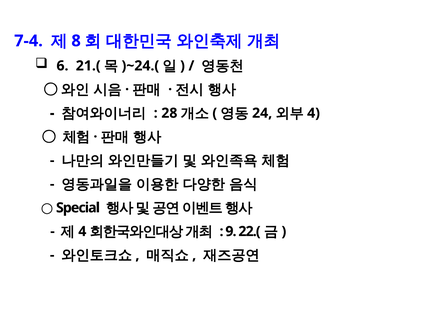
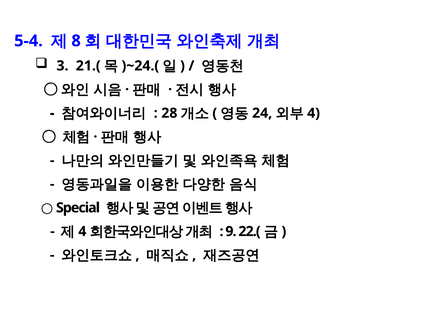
7-4: 7-4 -> 5-4 (28, 41)
6: 6 -> 3 (62, 66)
